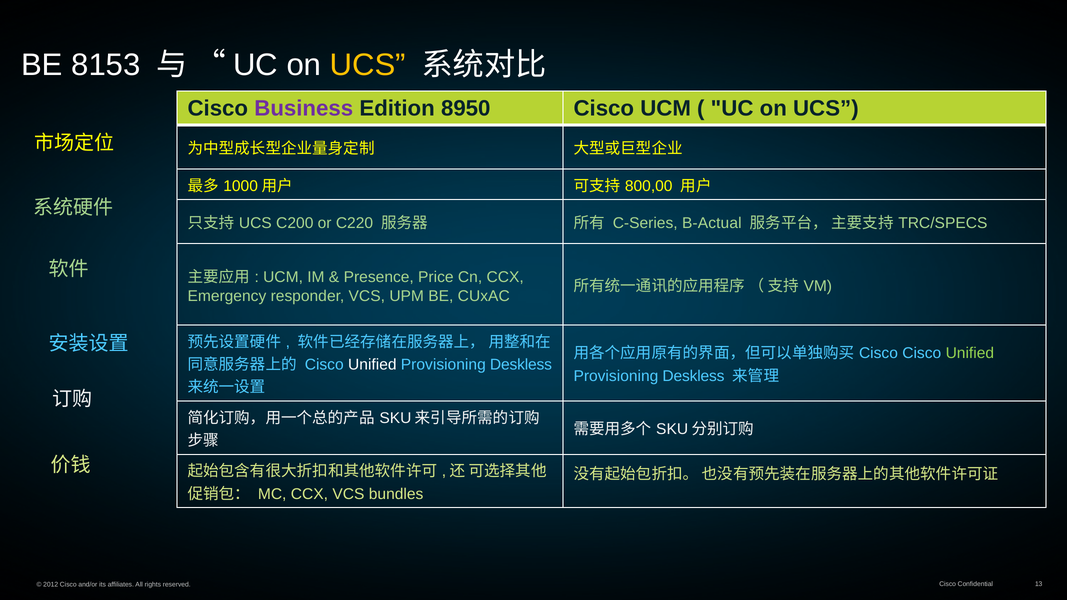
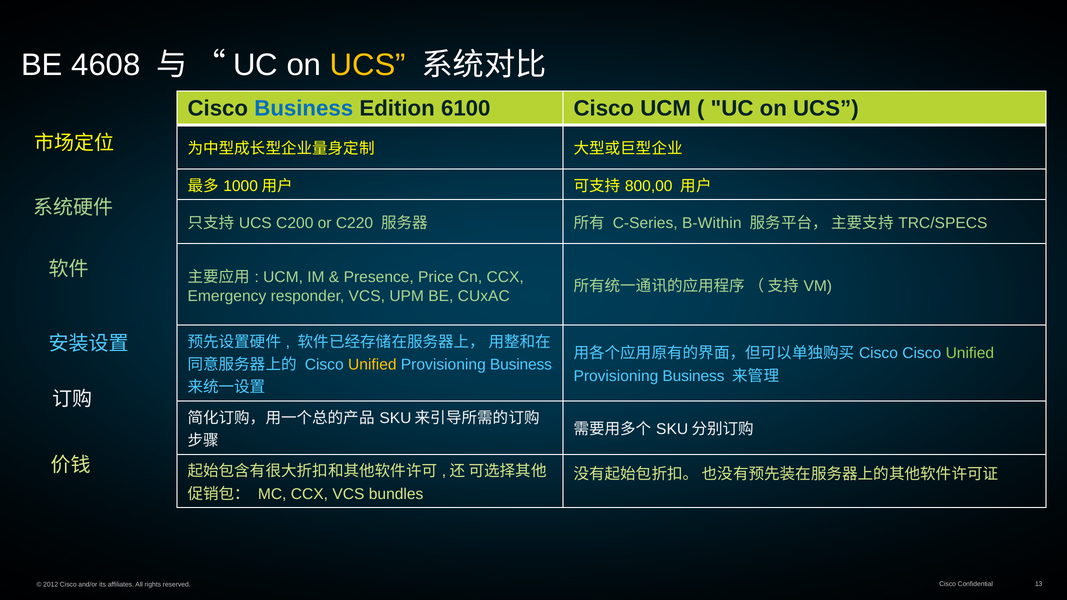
8153: 8153 -> 4608 (106, 65)
Business colour: purple -> blue (304, 108)
8950: 8950 -> 6100 (466, 108)
B-Actual: B-Actual -> B-Within (712, 223)
Unified colour: white -> yellow (372, 365)
Deskless: Deskless -> Business (521, 365)
Deskless: Deskless -> Business (693, 376)
